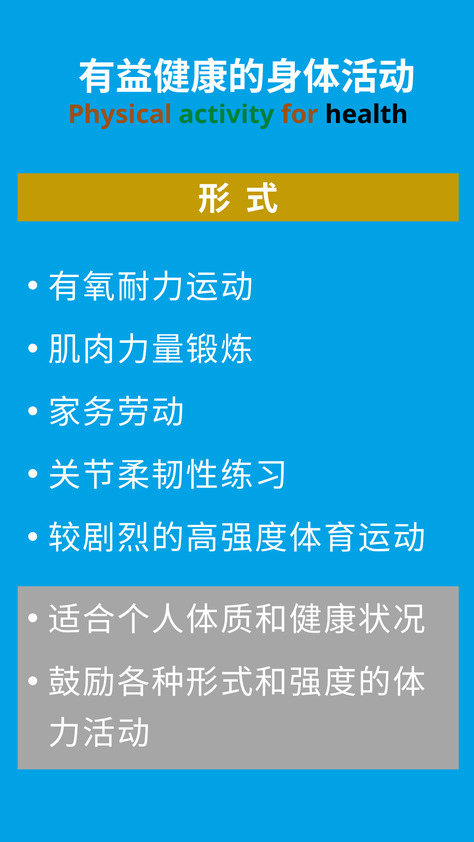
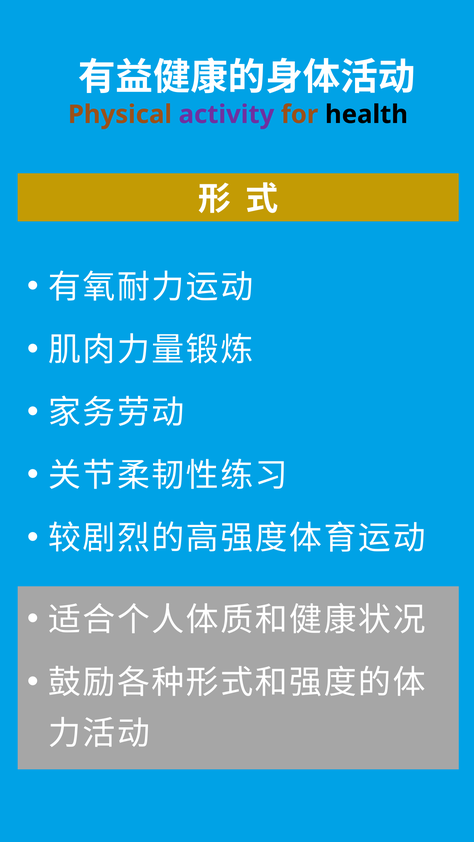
activity colour: green -> purple (226, 115)
